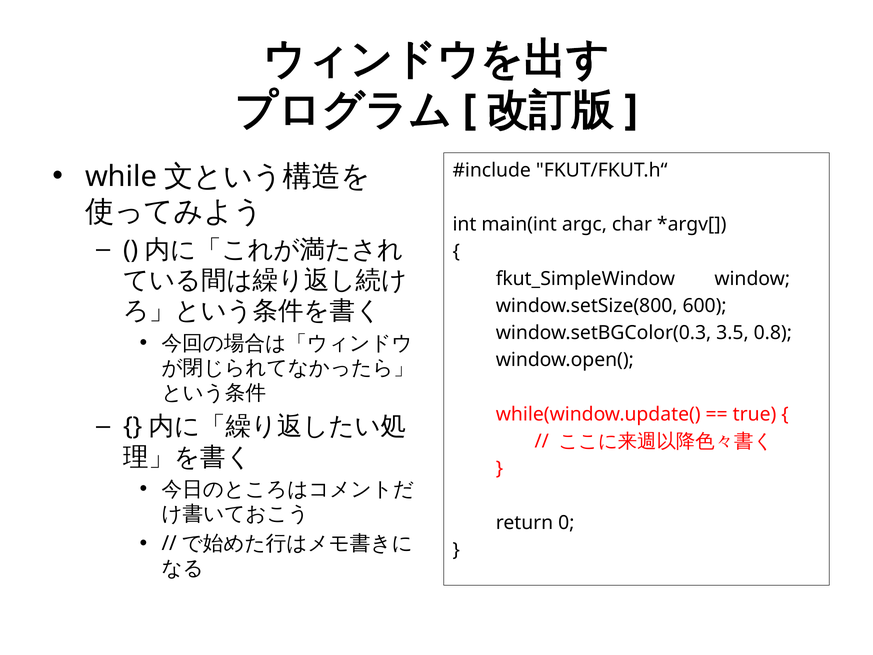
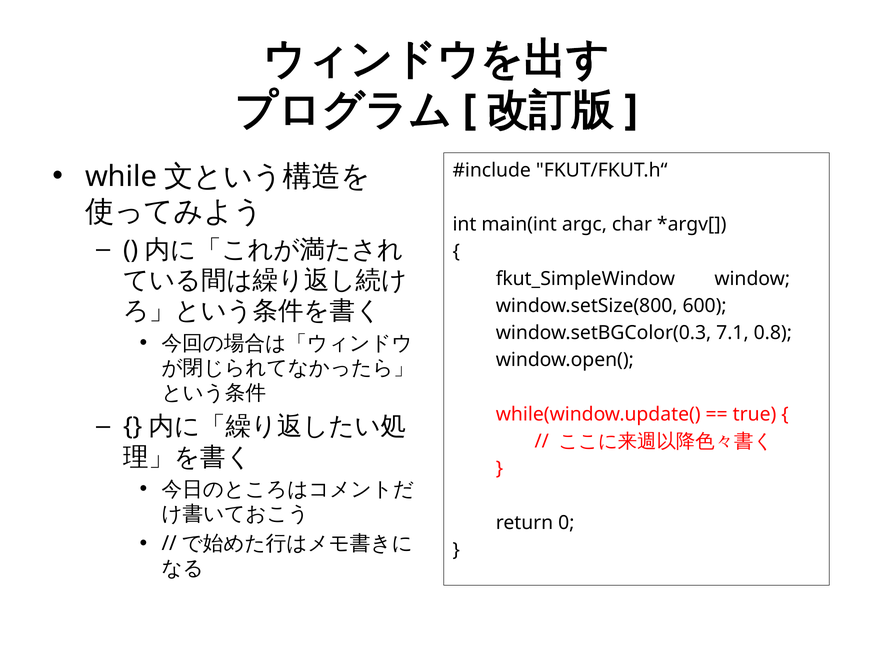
3.5: 3.5 -> 7.1 (732, 333)
